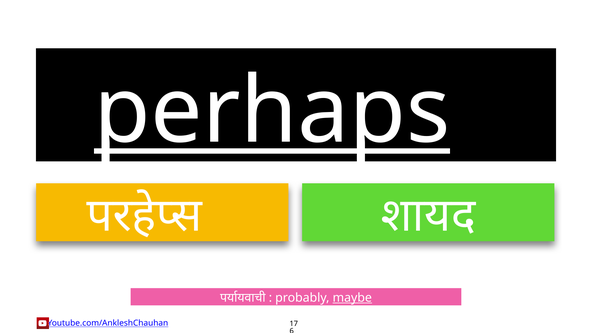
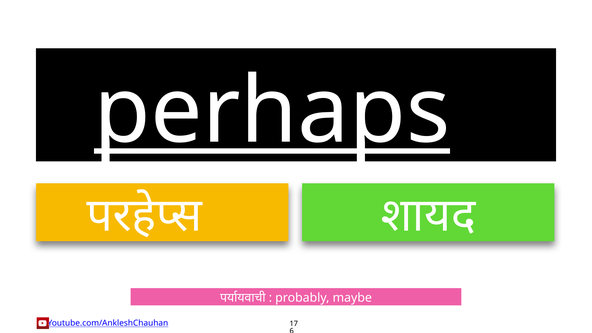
maybe underline: present -> none (352, 298)
